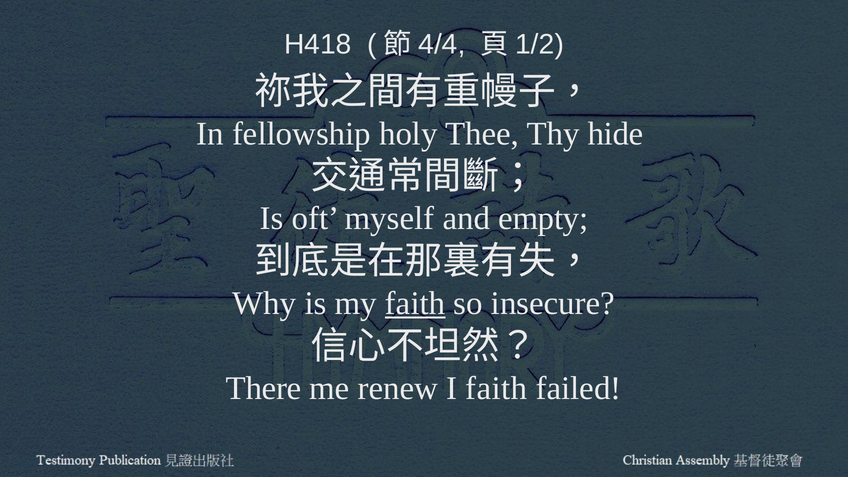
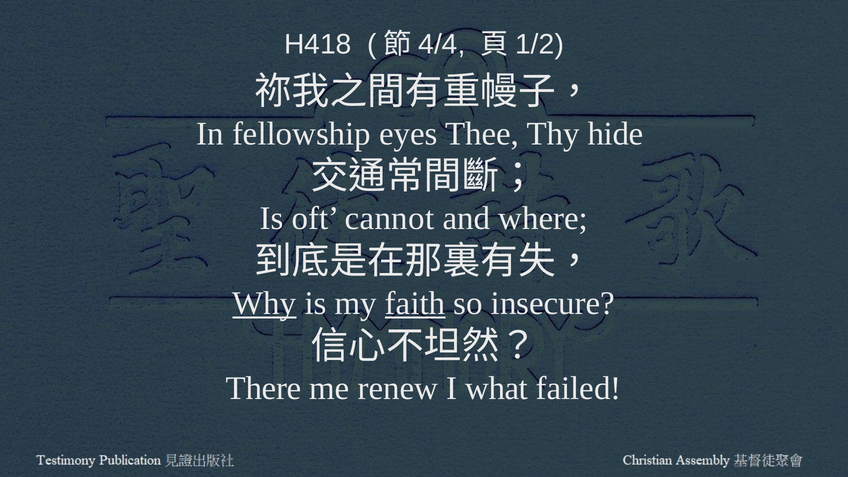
holy: holy -> eyes (408, 134)
myself: myself -> cannot (390, 219)
empty: empty -> where (543, 219)
Why underline: none -> present (264, 303)
I faith: faith -> what (497, 388)
